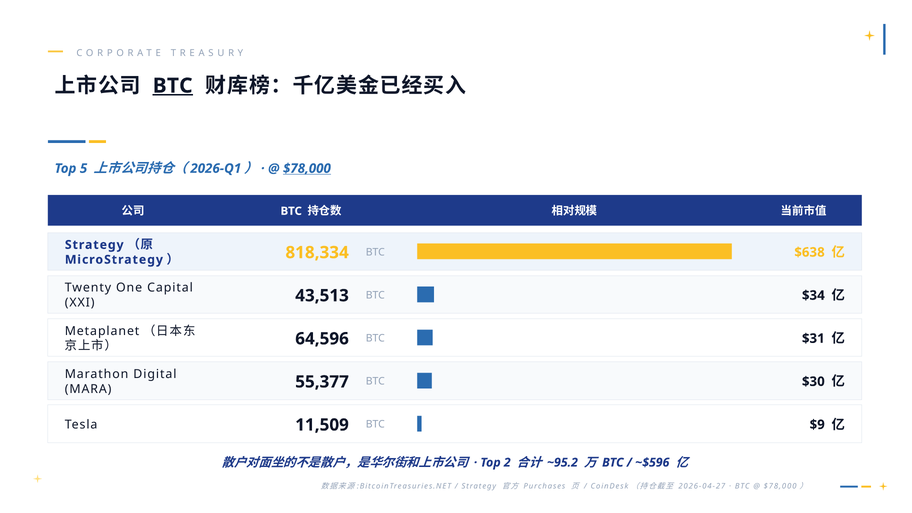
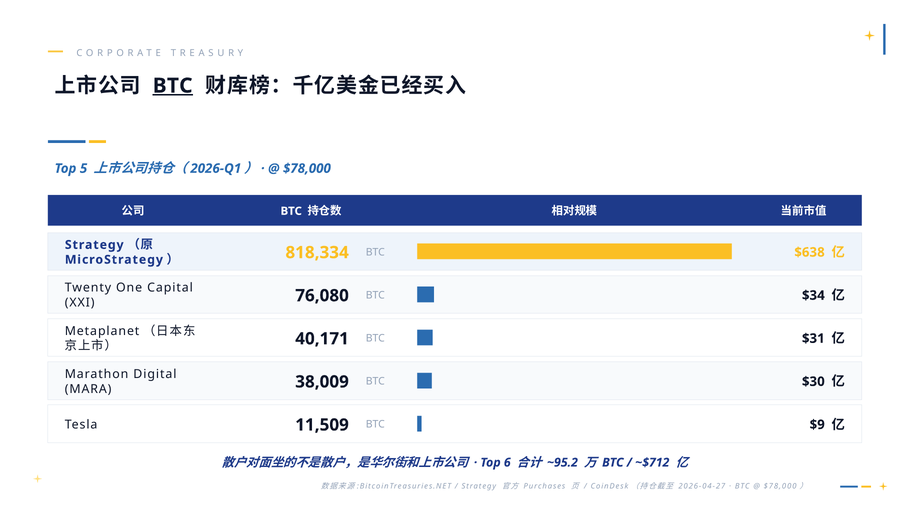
$78,000 underline: present -> none (307, 168)
43,513: 43,513 -> 76,080 (322, 296)
64,596: 64,596 -> 40,171 (322, 339)
55,377: 55,377 -> 38,009 (322, 382)
2: 2 -> 6 (507, 463)
~$596: ~$596 -> ~$712 (652, 463)
